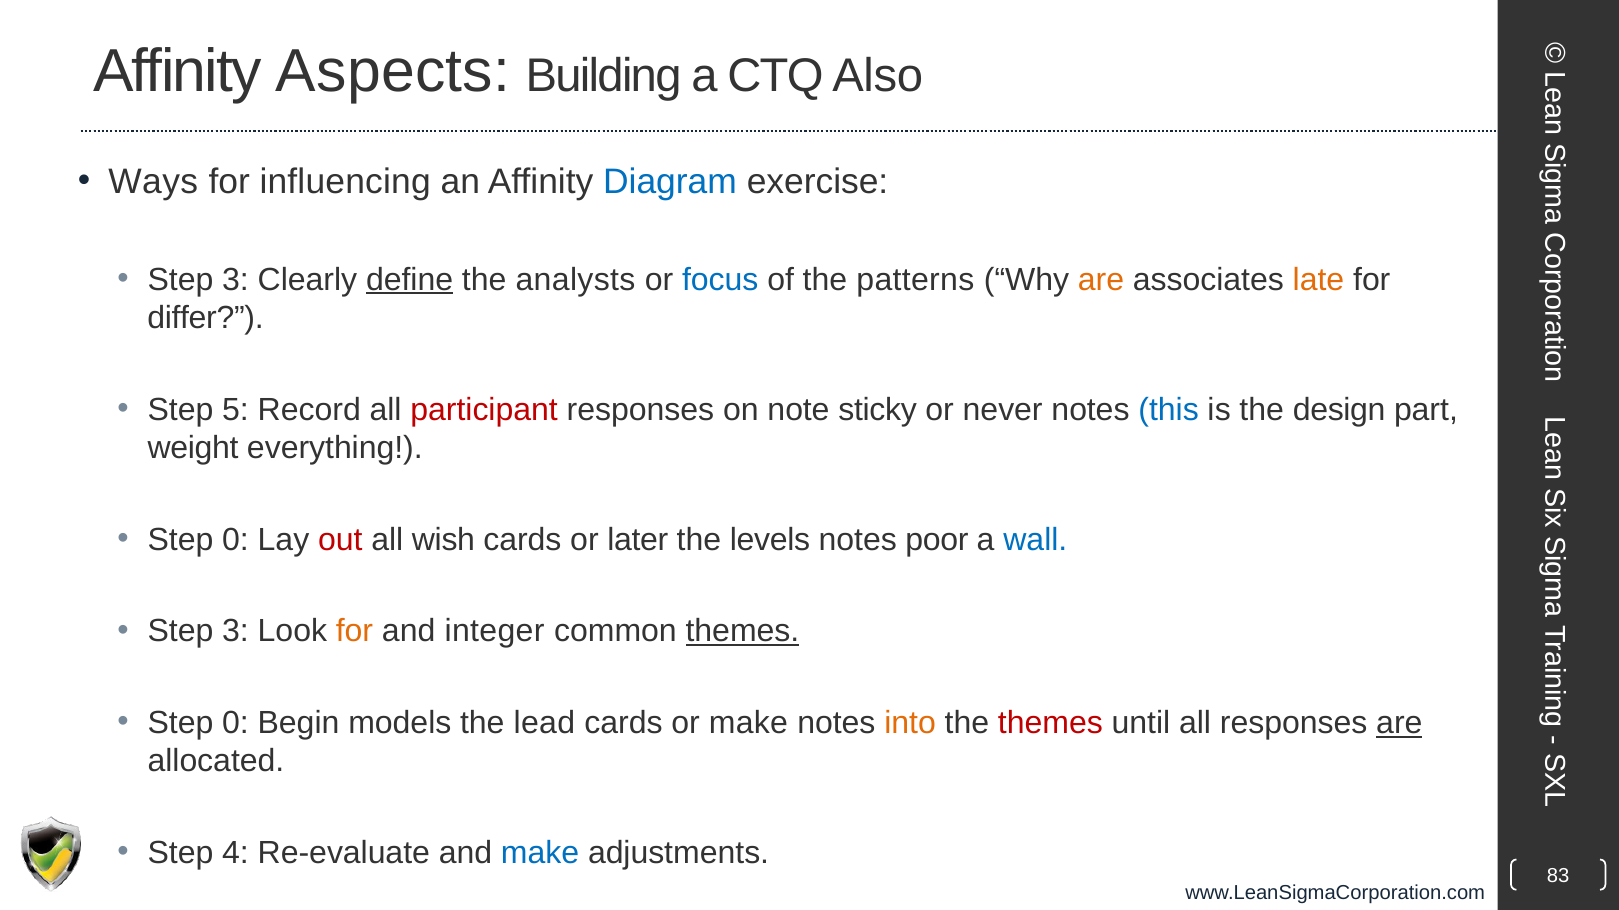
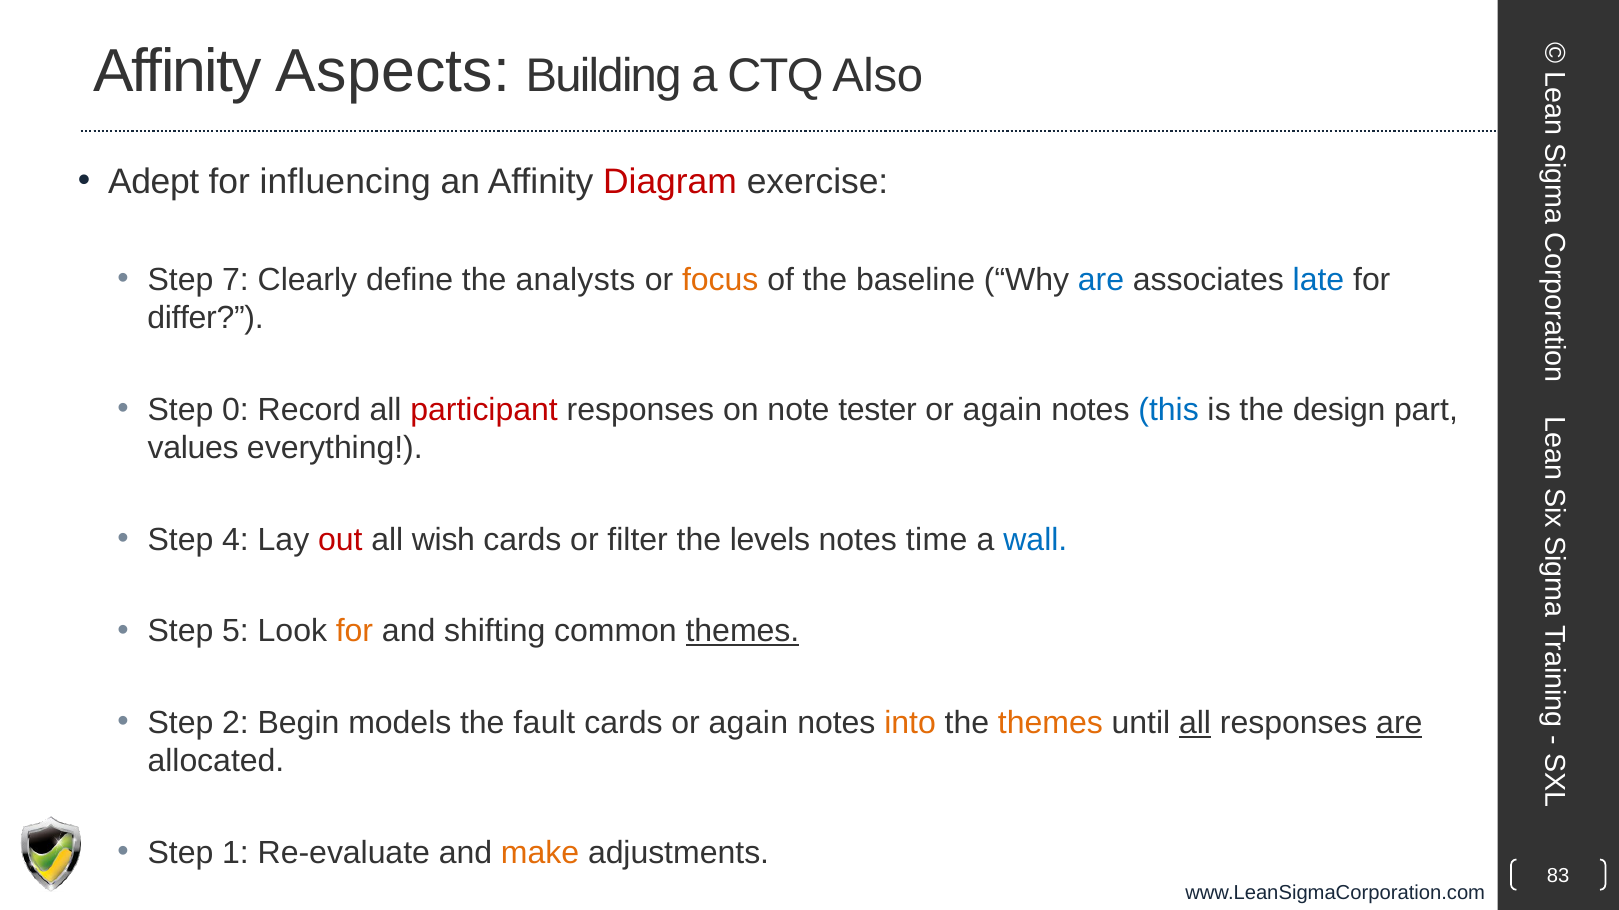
Ways: Ways -> Adept (154, 182)
Diagram colour: blue -> red (670, 182)
3: 3 -> 7 (235, 280)
define underline: present -> none (410, 280)
focus colour: blue -> orange (720, 280)
patterns: patterns -> baseline (916, 280)
are colour: orange -> blue (1101, 280)
late colour: orange -> blue (1319, 280)
5: 5 -> 0 (235, 410)
sticky: sticky -> tester (878, 410)
never: never -> again (1003, 410)
weight: weight -> values (193, 448)
0: 0 -> 4 (235, 540)
later: later -> filter (638, 540)
poor: poor -> time (937, 540)
3: 3 -> 5 (235, 632)
integer: integer -> shifting (495, 632)
0: 0 -> 2 (235, 723)
lead: lead -> fault (544, 723)
cards or make: make -> again (748, 723)
themes colour: red -> orange (1050, 723)
all underline: none -> present (1195, 723)
4: 4 -> 1 (235, 854)
make colour: blue -> orange (540, 854)
